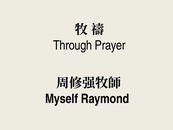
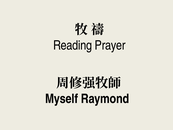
Through: Through -> Reading (73, 45)
